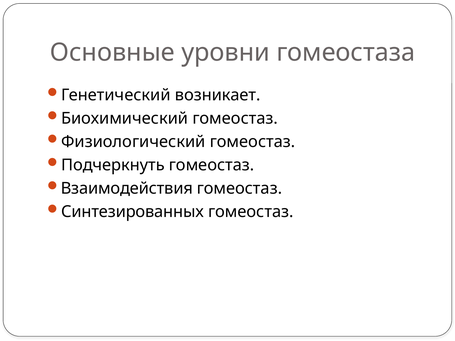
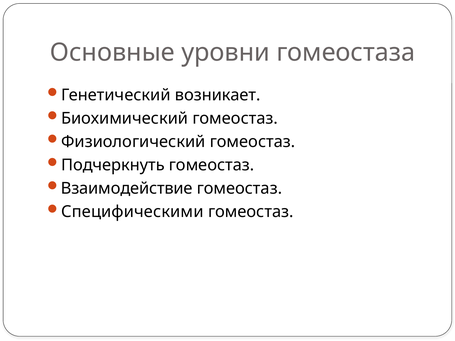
Взаимодействия: Взаимодействия -> Взаимодействие (127, 189)
Синтезированных: Синтезированных -> Специфическими (132, 212)
